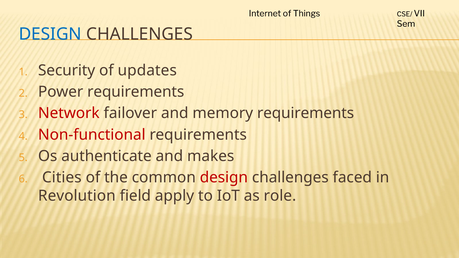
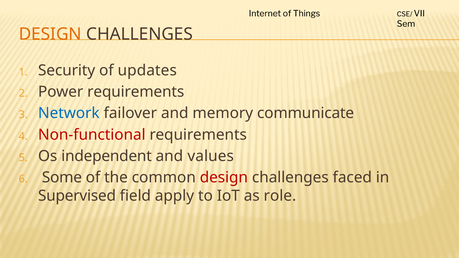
DESIGN colour: blue -> orange (50, 34)
Network colour: red -> blue (69, 113)
memory requirements: requirements -> communicate (306, 113)
authenticate: authenticate -> independent (107, 156)
makes: makes -> values (211, 156)
Cities: Cities -> Some (62, 178)
Revolution: Revolution -> Supervised (77, 196)
